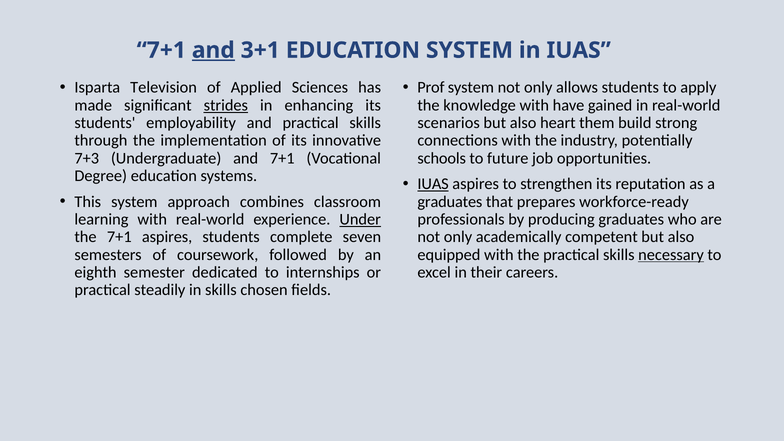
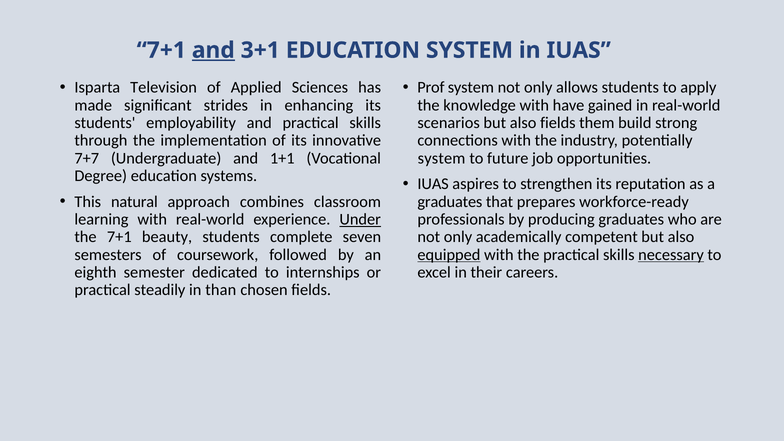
strides underline: present -> none (226, 105)
also heart: heart -> fields (558, 123)
7+3: 7+3 -> 7+7 (87, 158)
and 7+1: 7+1 -> 1+1 (282, 158)
schools: schools -> system (442, 158)
IUAS underline: present -> none (433, 184)
This system: system -> natural (134, 202)
7+1 aspires: aspires -> beauty (167, 237)
equipped underline: none -> present (449, 255)
in skills: skills -> than (221, 290)
